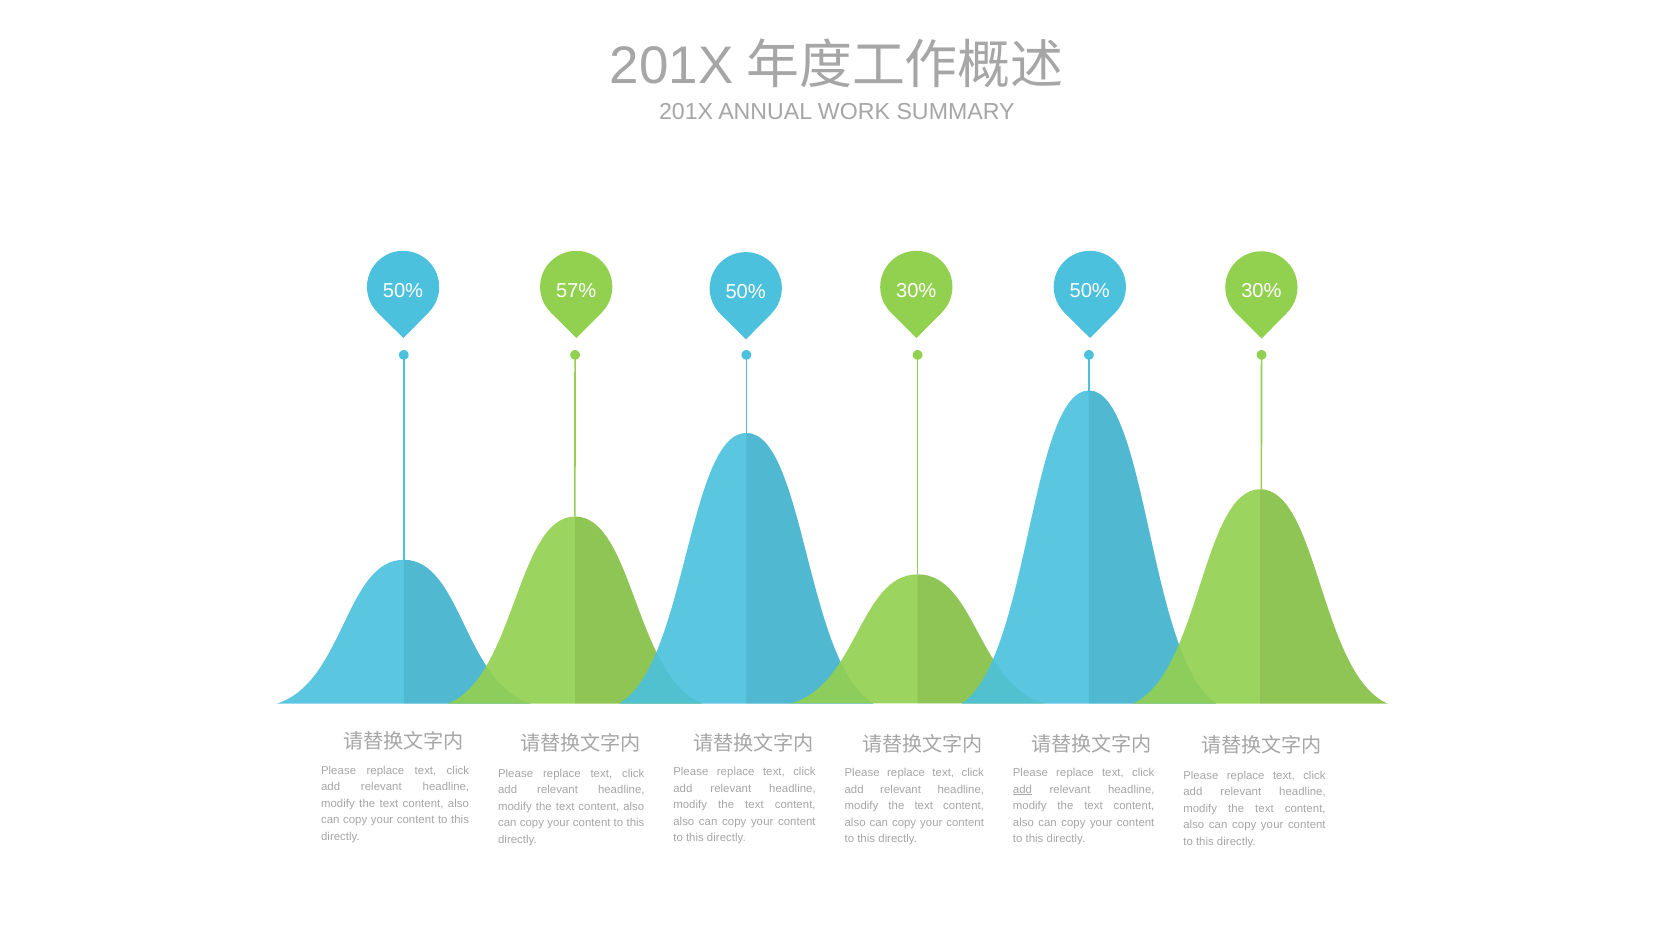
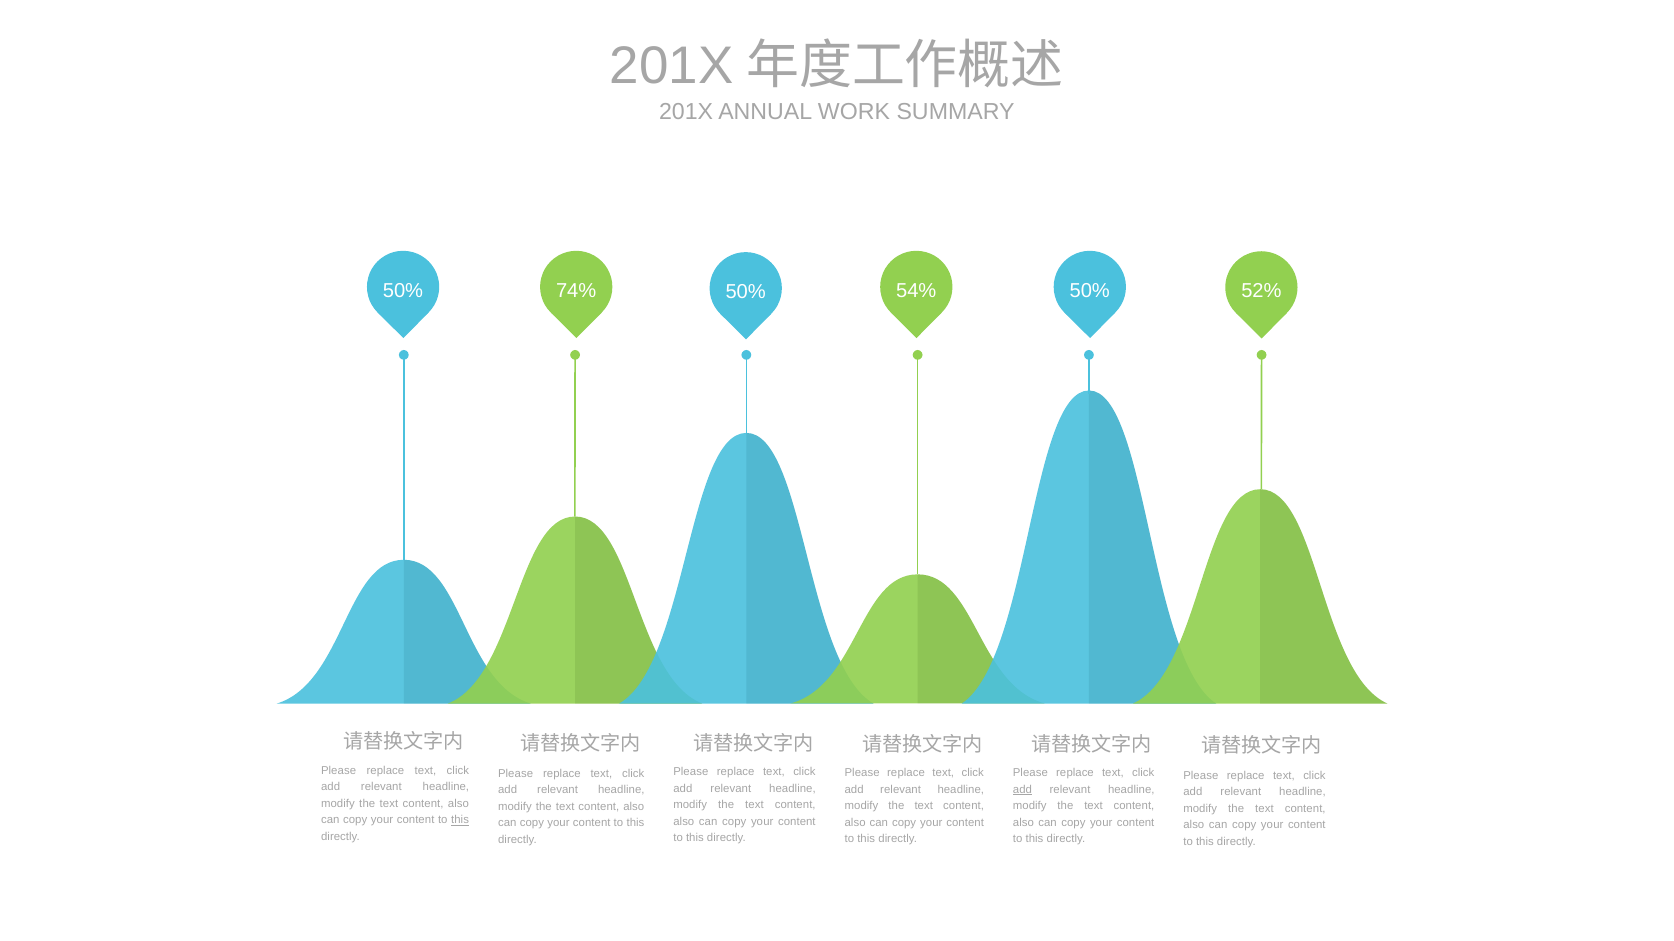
57%: 57% -> 74% (576, 291)
30%: 30% -> 54% (916, 291)
30%: 30% -> 52% (1261, 291)
this underline: none -> present (460, 821)
